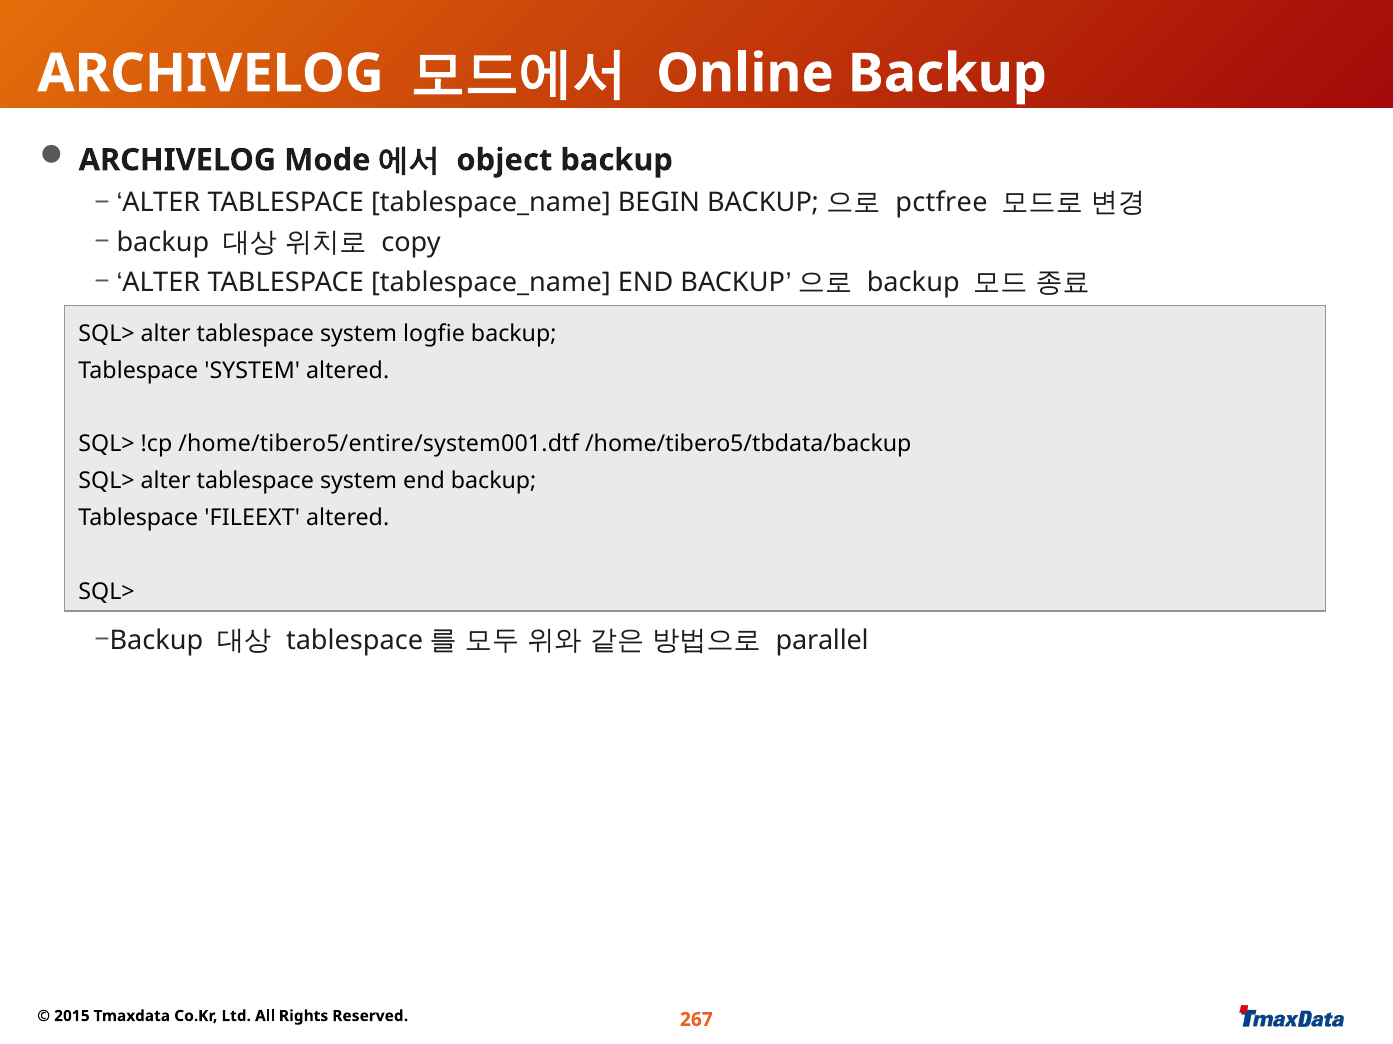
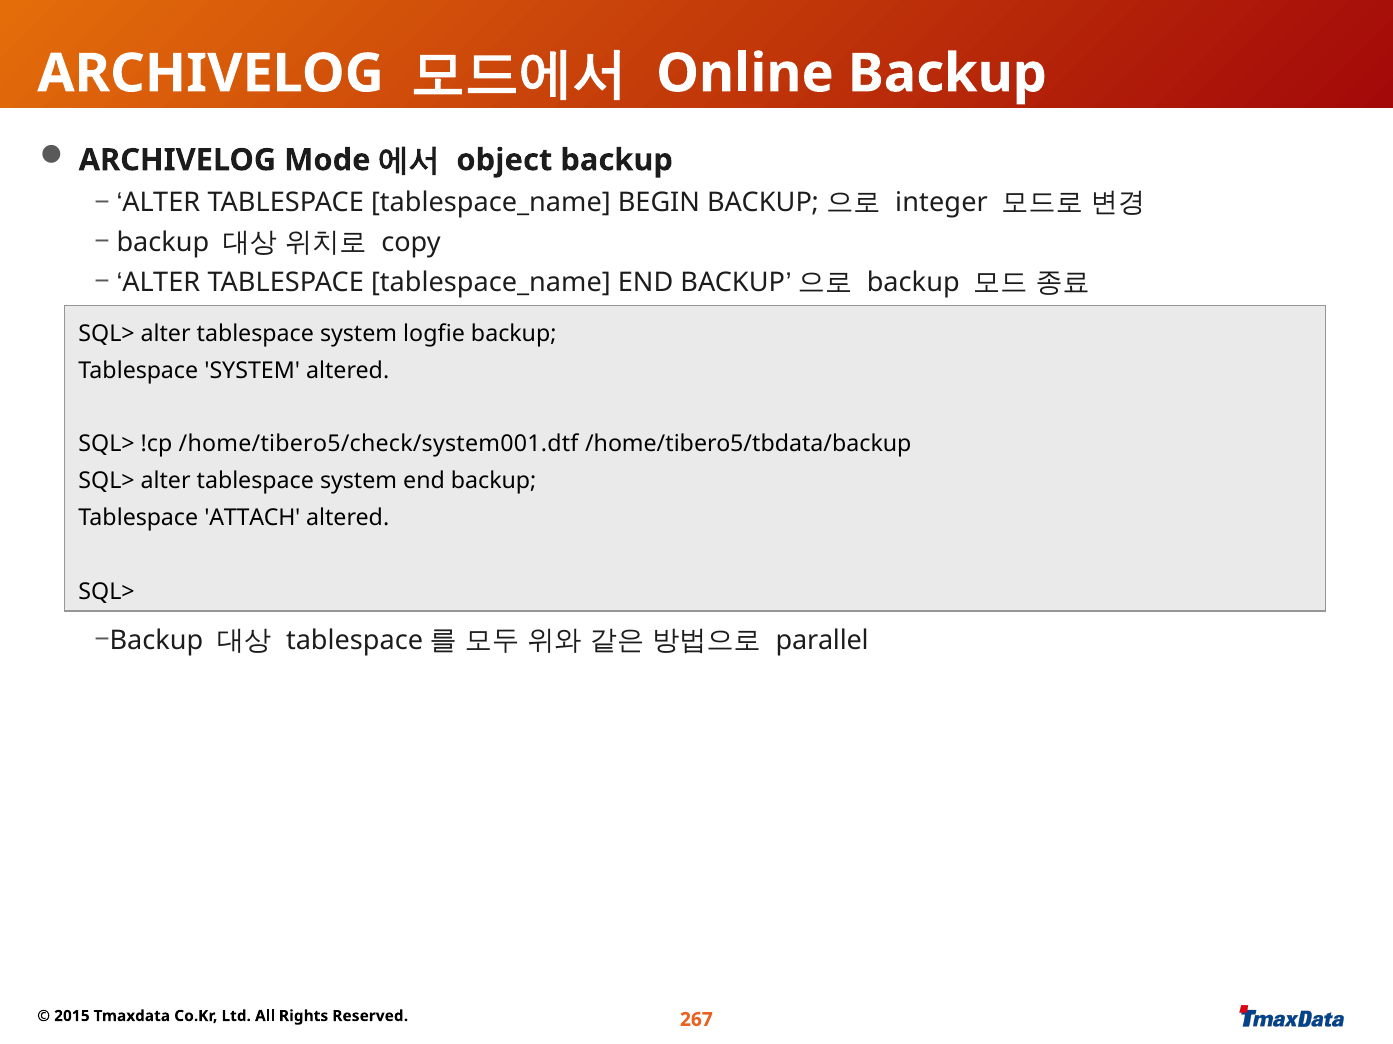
pctfree: pctfree -> integer (942, 203)
/home/tibero5/entire/system001.dtf: /home/tibero5/entire/system001.dtf -> /home/tibero5/check/system001.dtf (379, 445)
FILEEXT: FILEEXT -> ATTACH (252, 518)
